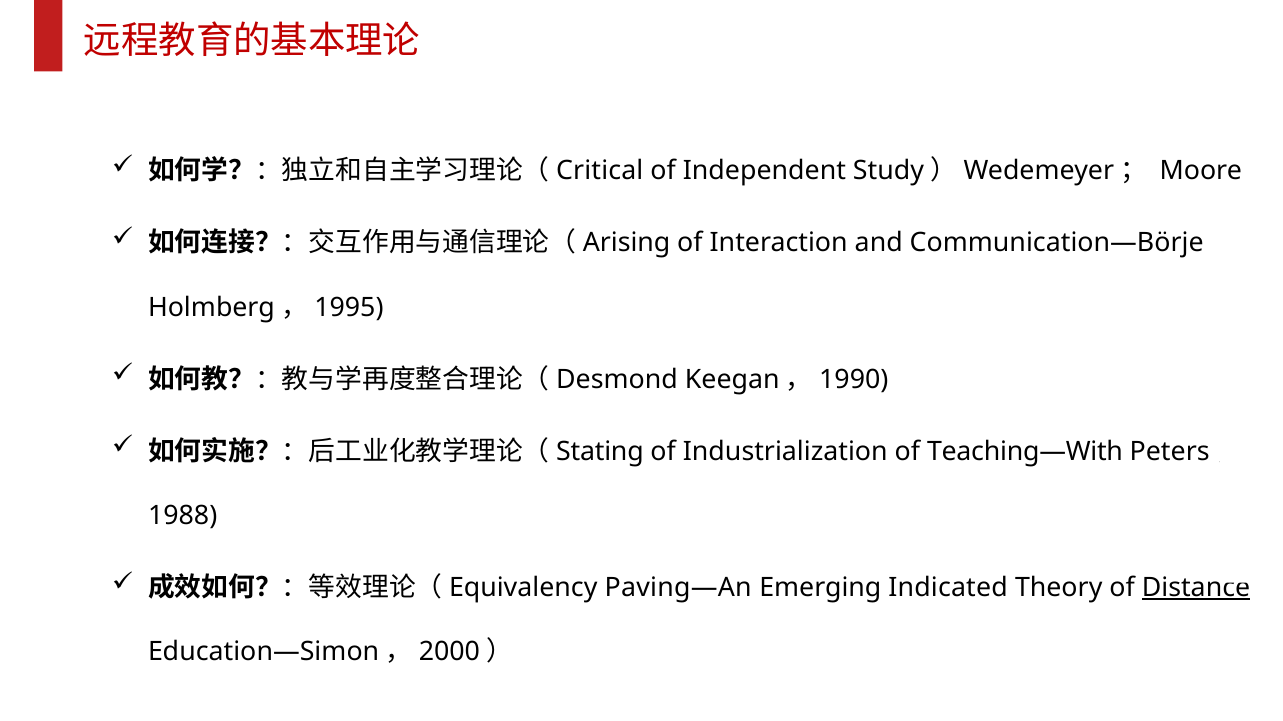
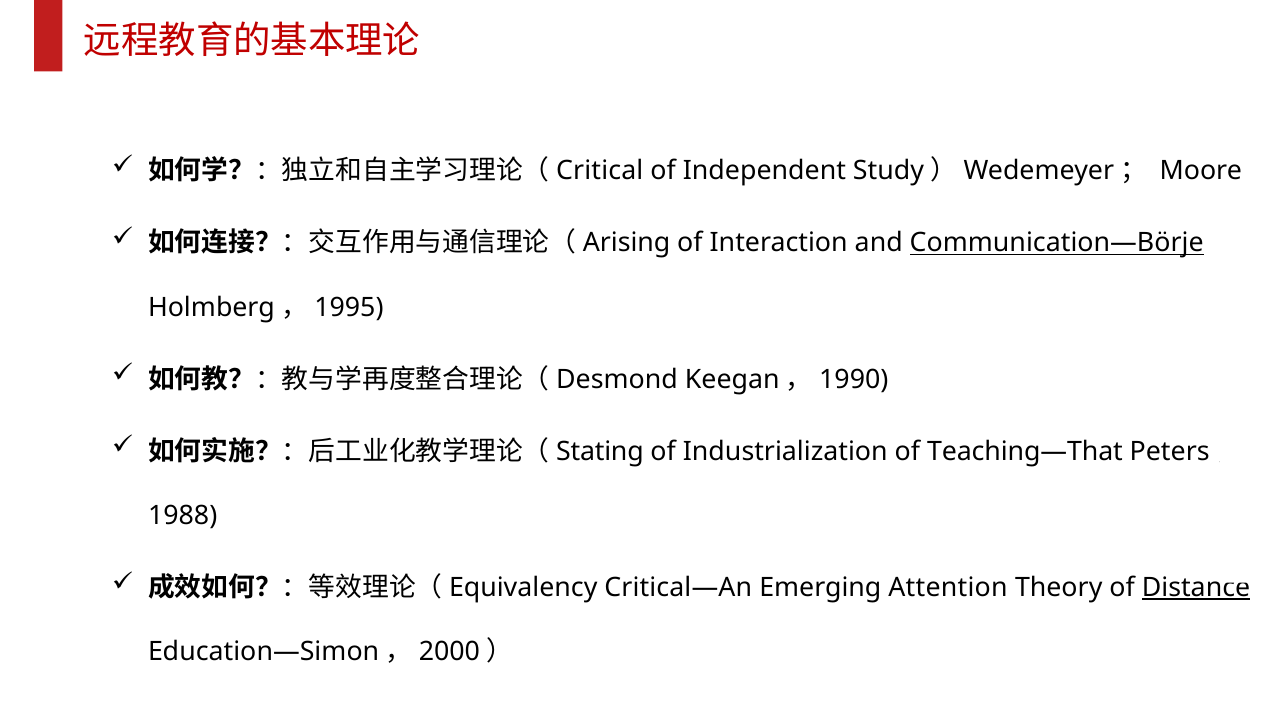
Communication—Börje underline: none -> present (1057, 243)
Teaching—With: Teaching—With -> Teaching—That (1025, 452)
Paving—An: Paving—An -> Critical—An (678, 588)
Indicated: Indicated -> Attention (948, 588)
